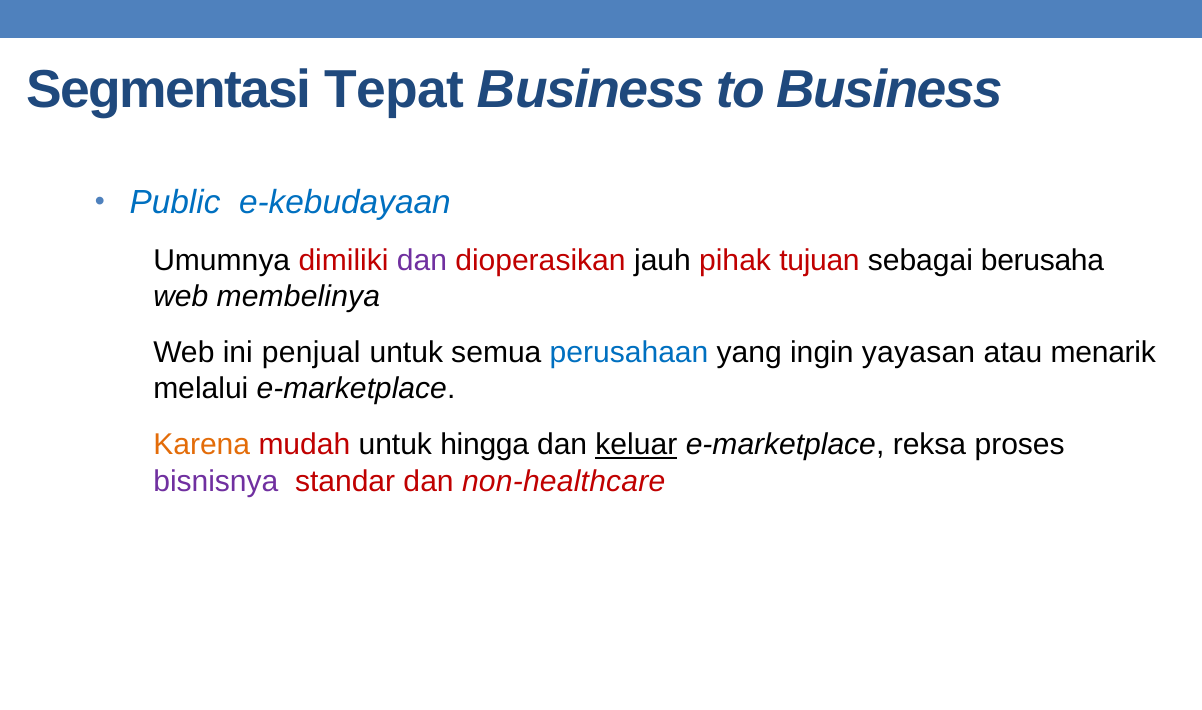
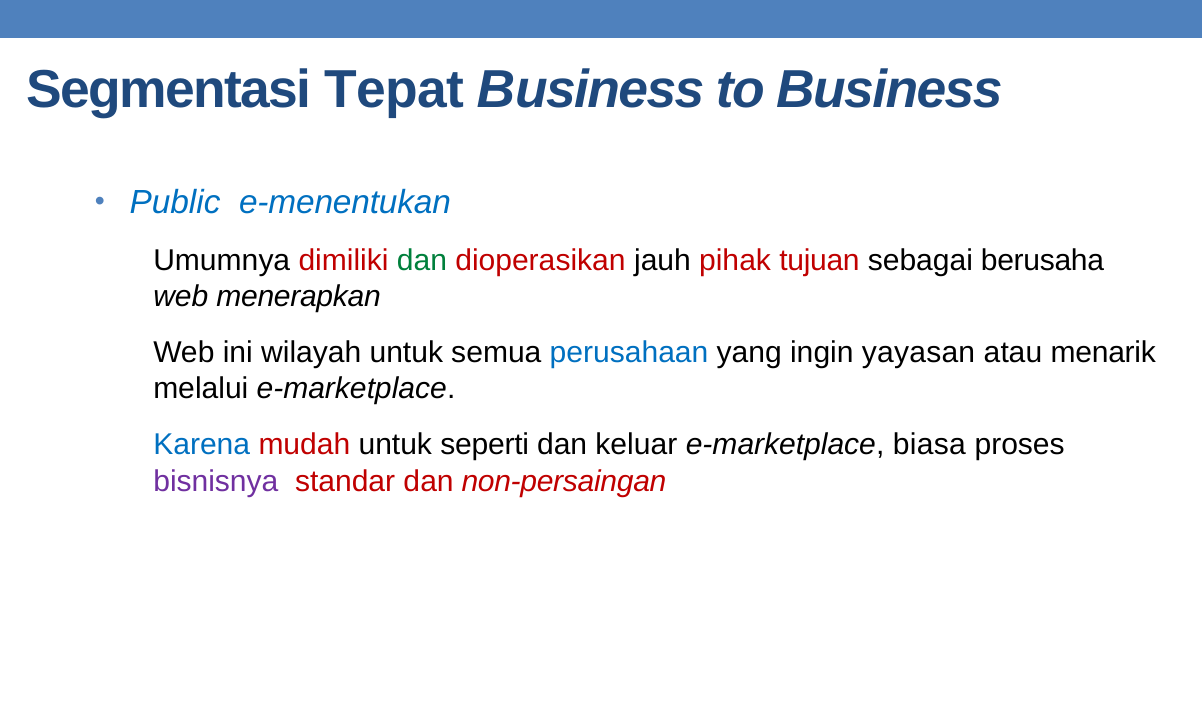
e-kebudayaan: e-kebudayaan -> e-menentukan (345, 203)
dan colour: purple -> green (422, 261)
membelinya: membelinya -> menerapkan (299, 297)
penjual: penjual -> wilayah (311, 353)
Karena colour: orange -> blue (202, 445)
hingga: hingga -> seperti (485, 445)
keluar underline: present -> none (636, 445)
reksa: reksa -> biasa (929, 445)
non-healthcare: non-healthcare -> non-persaingan (564, 481)
